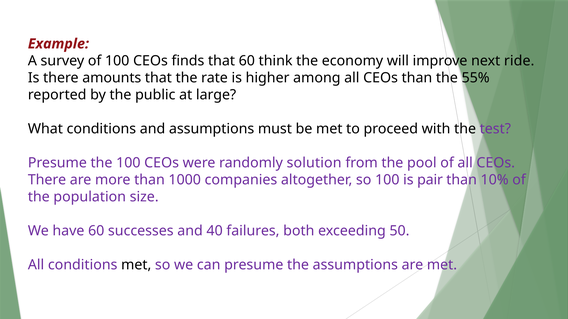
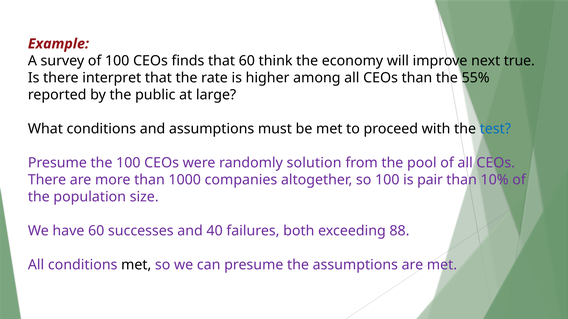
ride: ride -> true (519, 61)
amounts: amounts -> interpret (112, 78)
test colour: purple -> blue (495, 129)
50: 50 -> 88 (399, 231)
